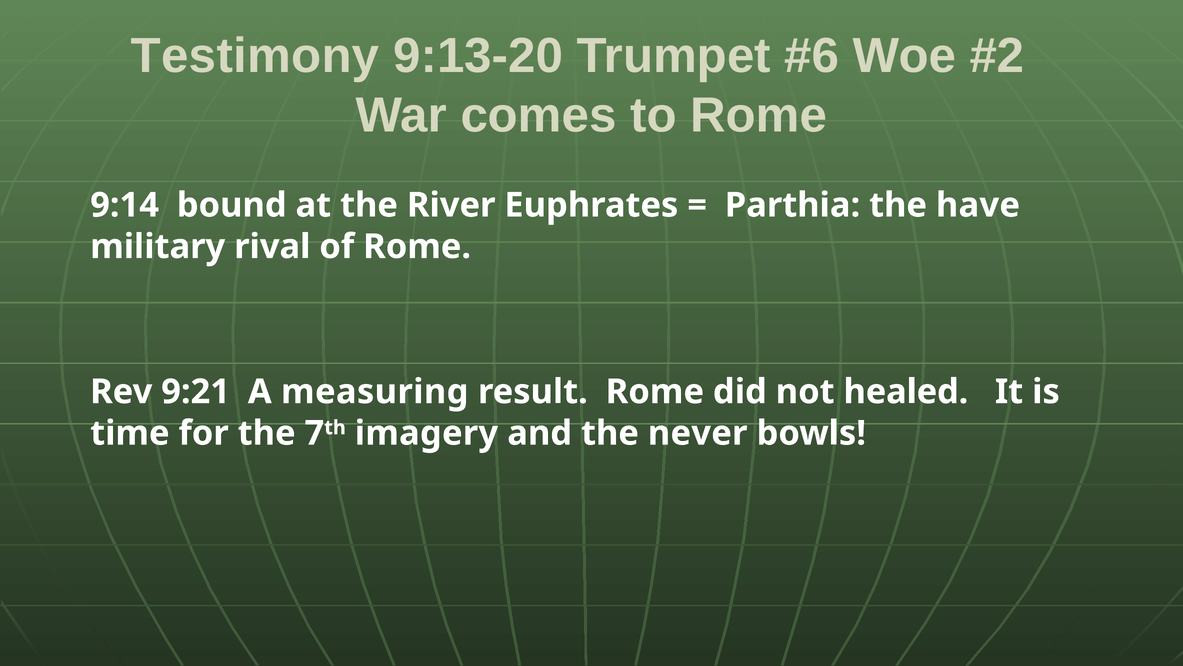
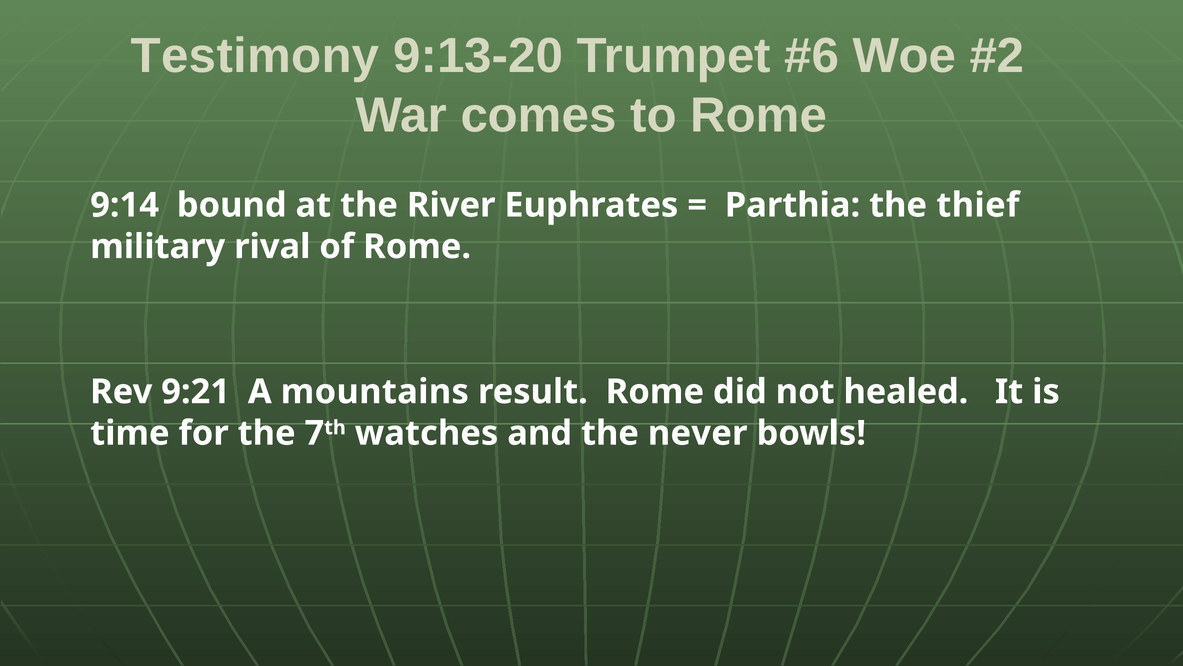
have: have -> thief (978, 205)
measuring: measuring -> mountains (375, 391)
imagery: imagery -> watches (427, 433)
